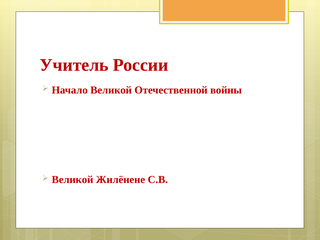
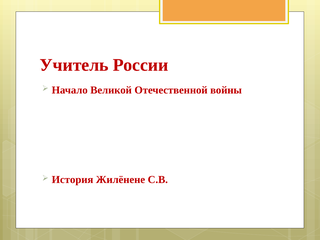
Великой: Великой -> История (73, 180)
